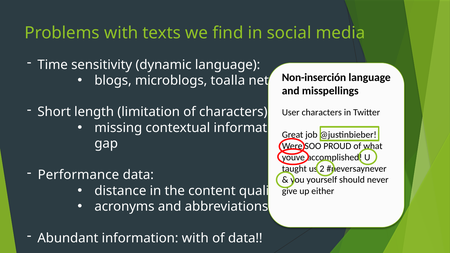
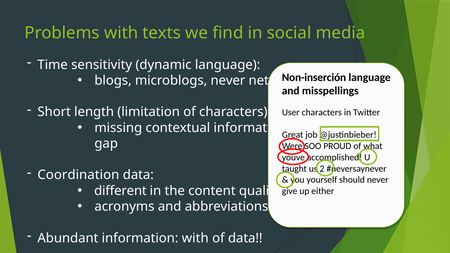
microblogs toalla: toalla -> never (228, 81)
Performance: Performance -> Coordination (78, 175)
distance: distance -> different (120, 191)
